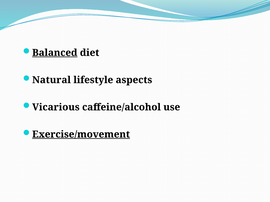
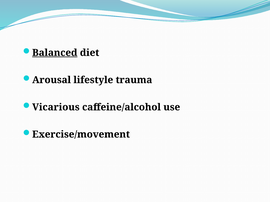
Natural: Natural -> Arousal (52, 80)
aspects: aspects -> trauma (134, 80)
Exercise/movement underline: present -> none (81, 135)
